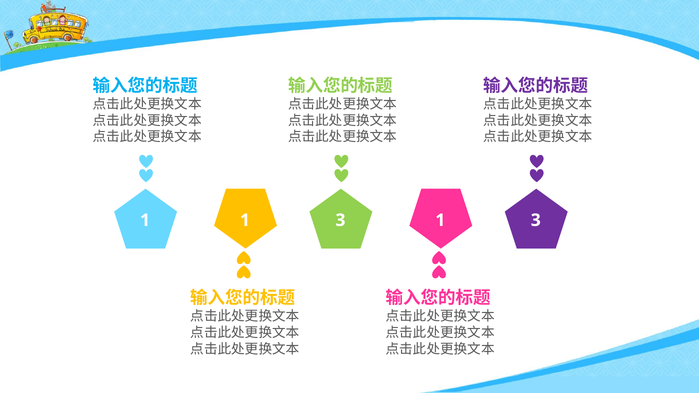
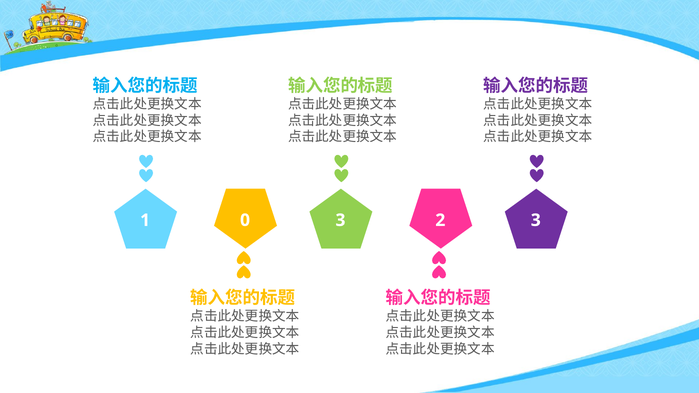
1 1: 1 -> 0 (245, 220)
3 1: 1 -> 2 (440, 220)
